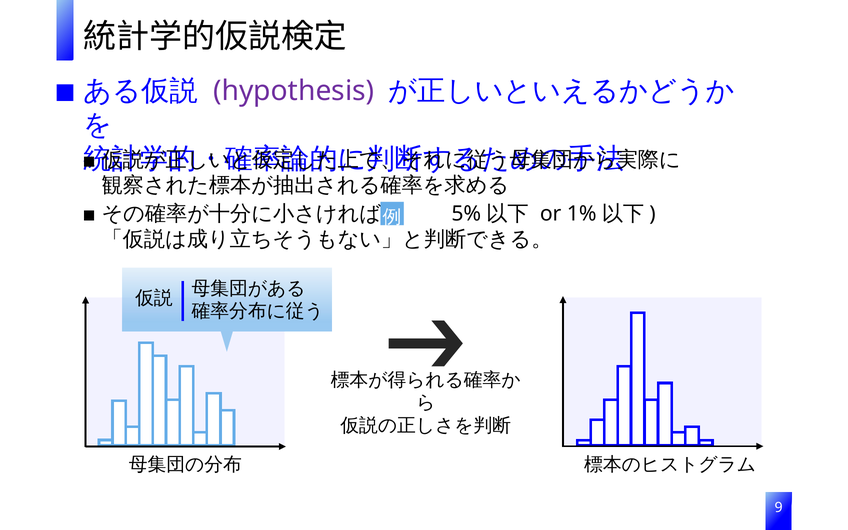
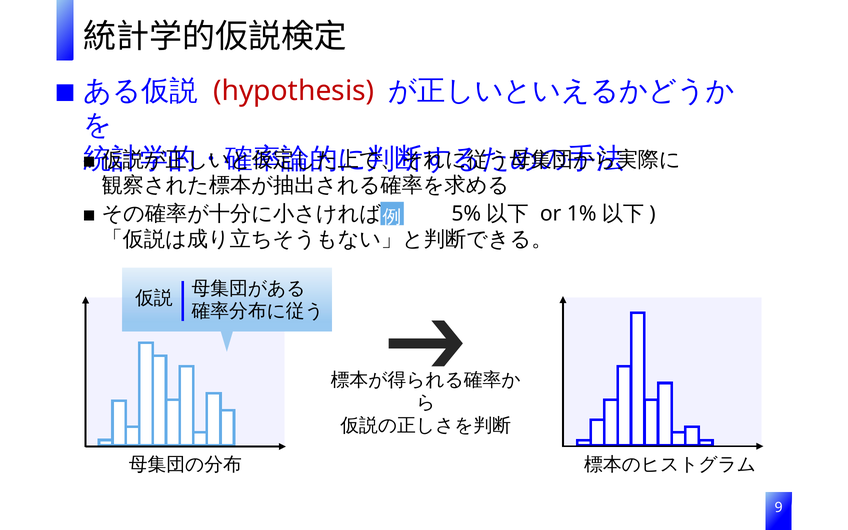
hypothesis colour: purple -> red (294, 91)
